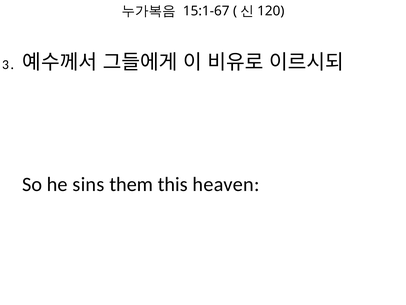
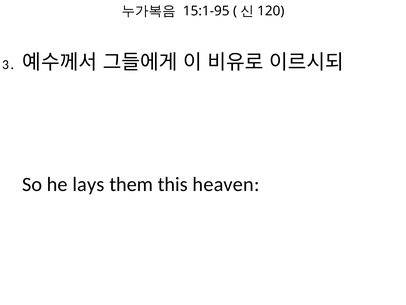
15:1-67: 15:1-67 -> 15:1-95 (206, 11)
sins: sins -> lays (88, 184)
